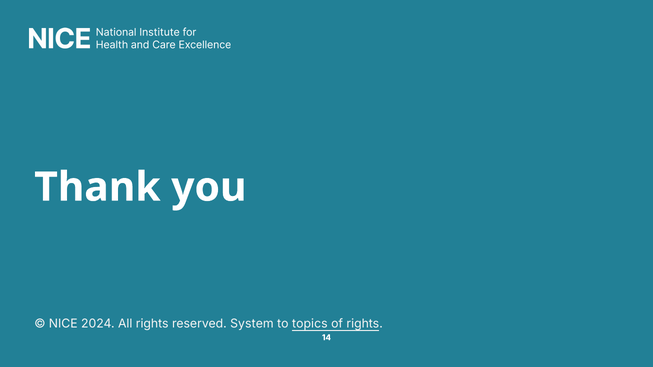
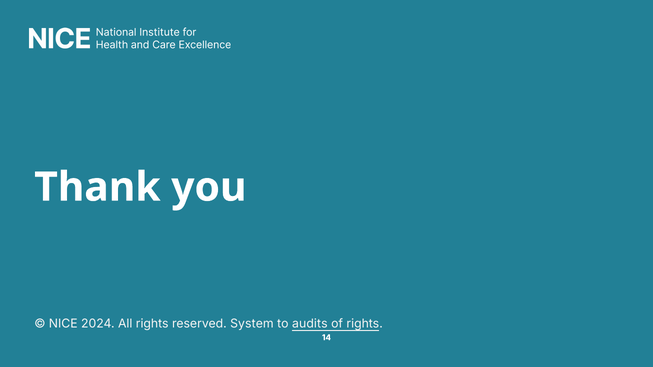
topics: topics -> audits (310, 324)
